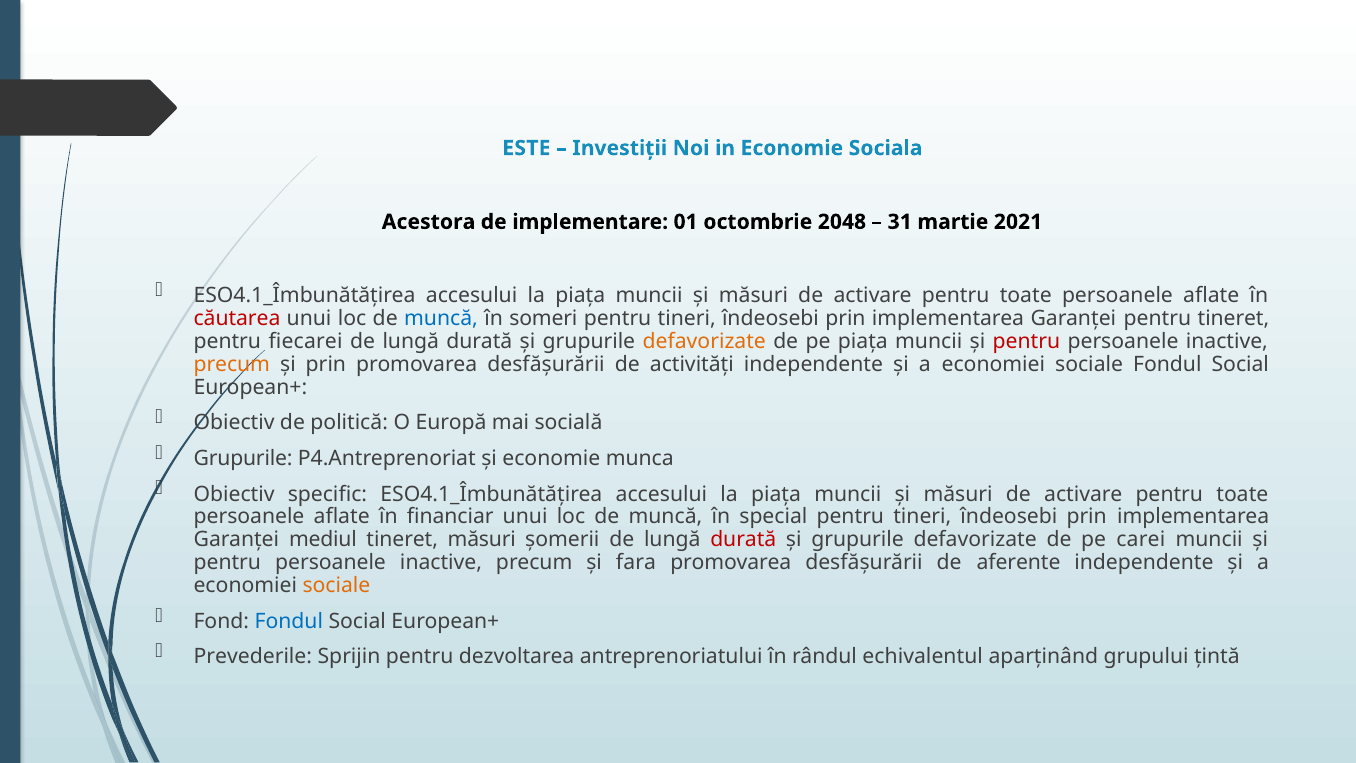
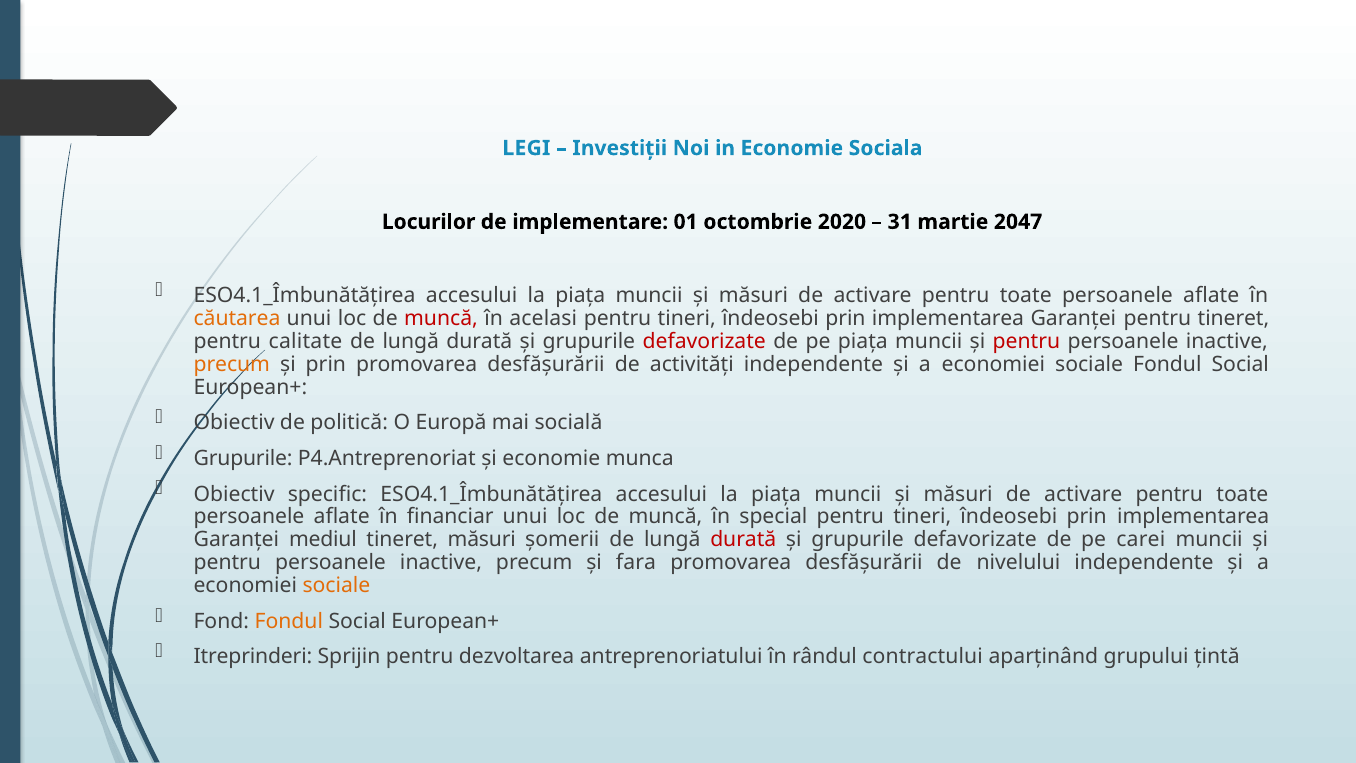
ESTE: ESTE -> LEGI (526, 148)
Acestora: Acestora -> Locurilor (429, 222)
2048: 2048 -> 2020 (842, 222)
2021: 2021 -> 2047 (1018, 222)
căutarea colour: red -> orange (237, 318)
muncă colour: blue -> red (441, 318)
someri: someri -> acelasi (543, 318)
fiecarei: fiecarei -> calitate (306, 341)
defavorizate colour: orange -> red (704, 341)
aferente: aferente -> nivelului (1018, 563)
Fondul colour: blue -> orange (289, 621)
Prevederile: Prevederile -> Itreprinderi (253, 657)
echivalentul: echivalentul -> contractului (923, 657)
